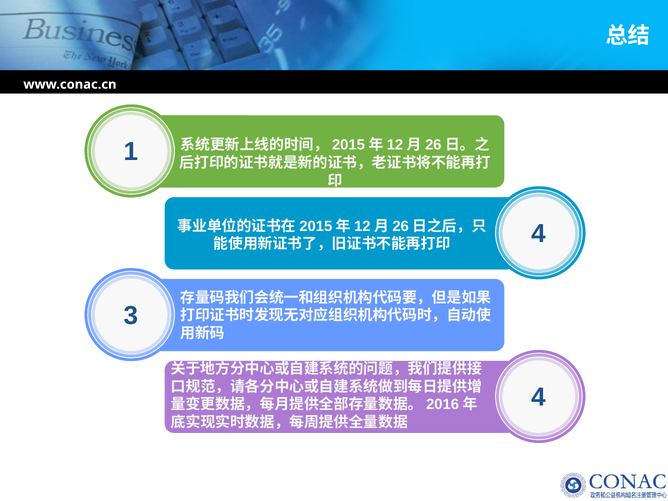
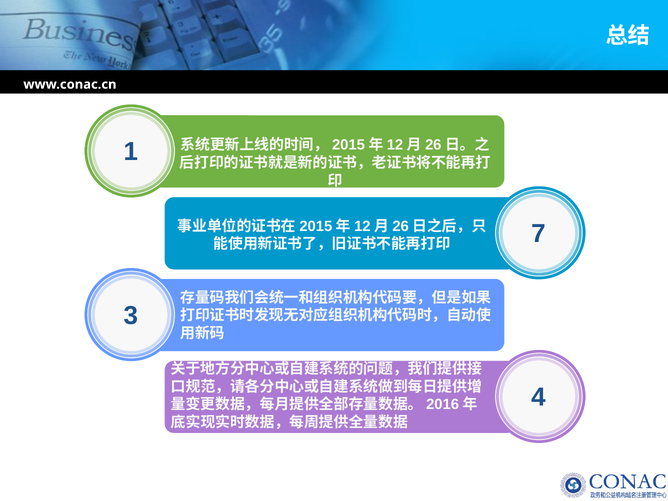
4: 4 -> 7 (538, 234)
